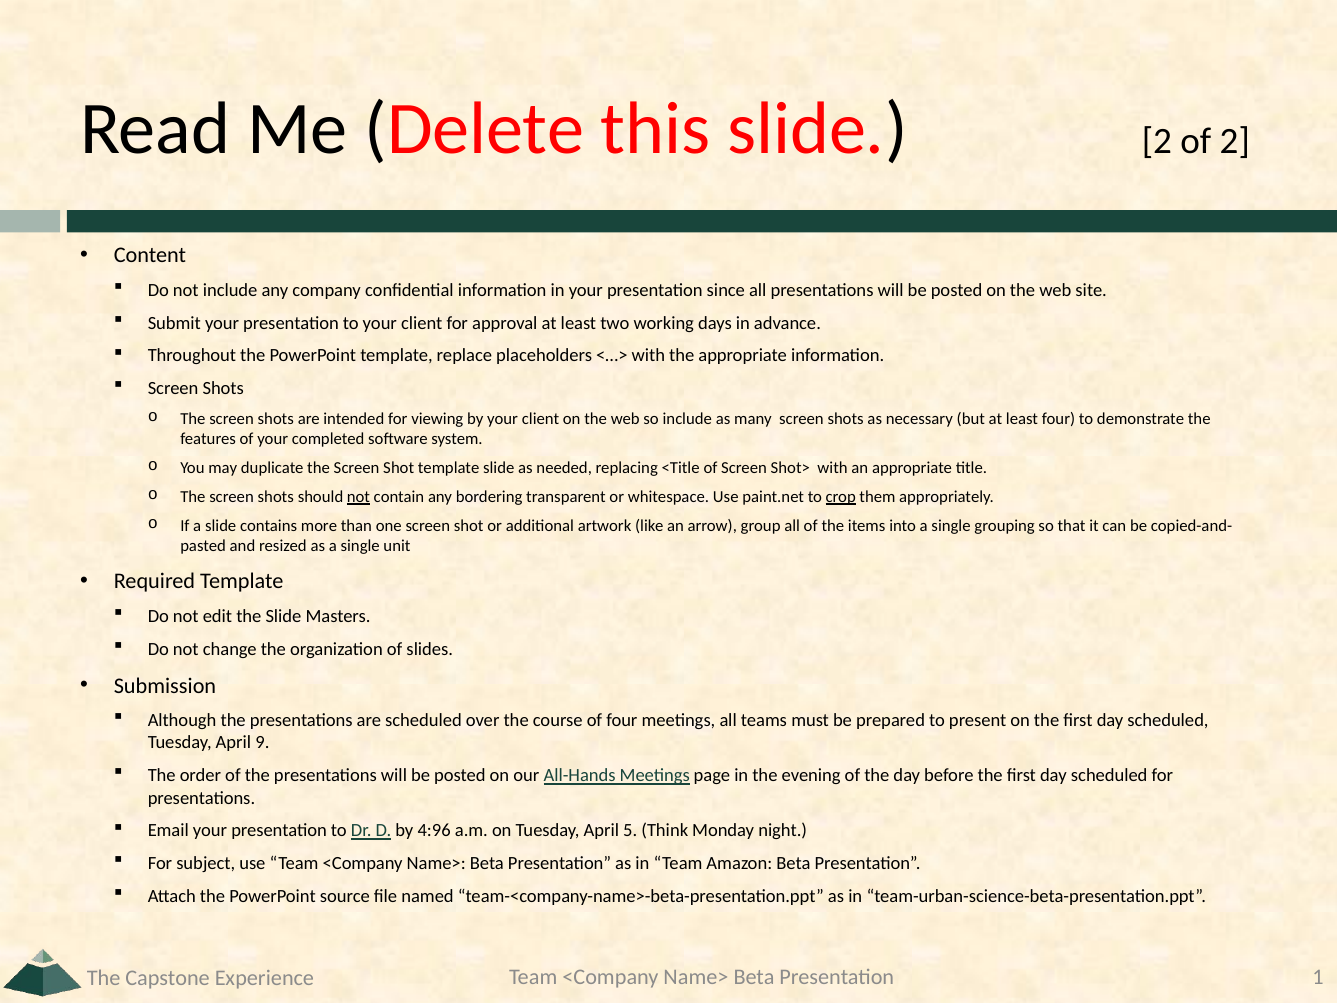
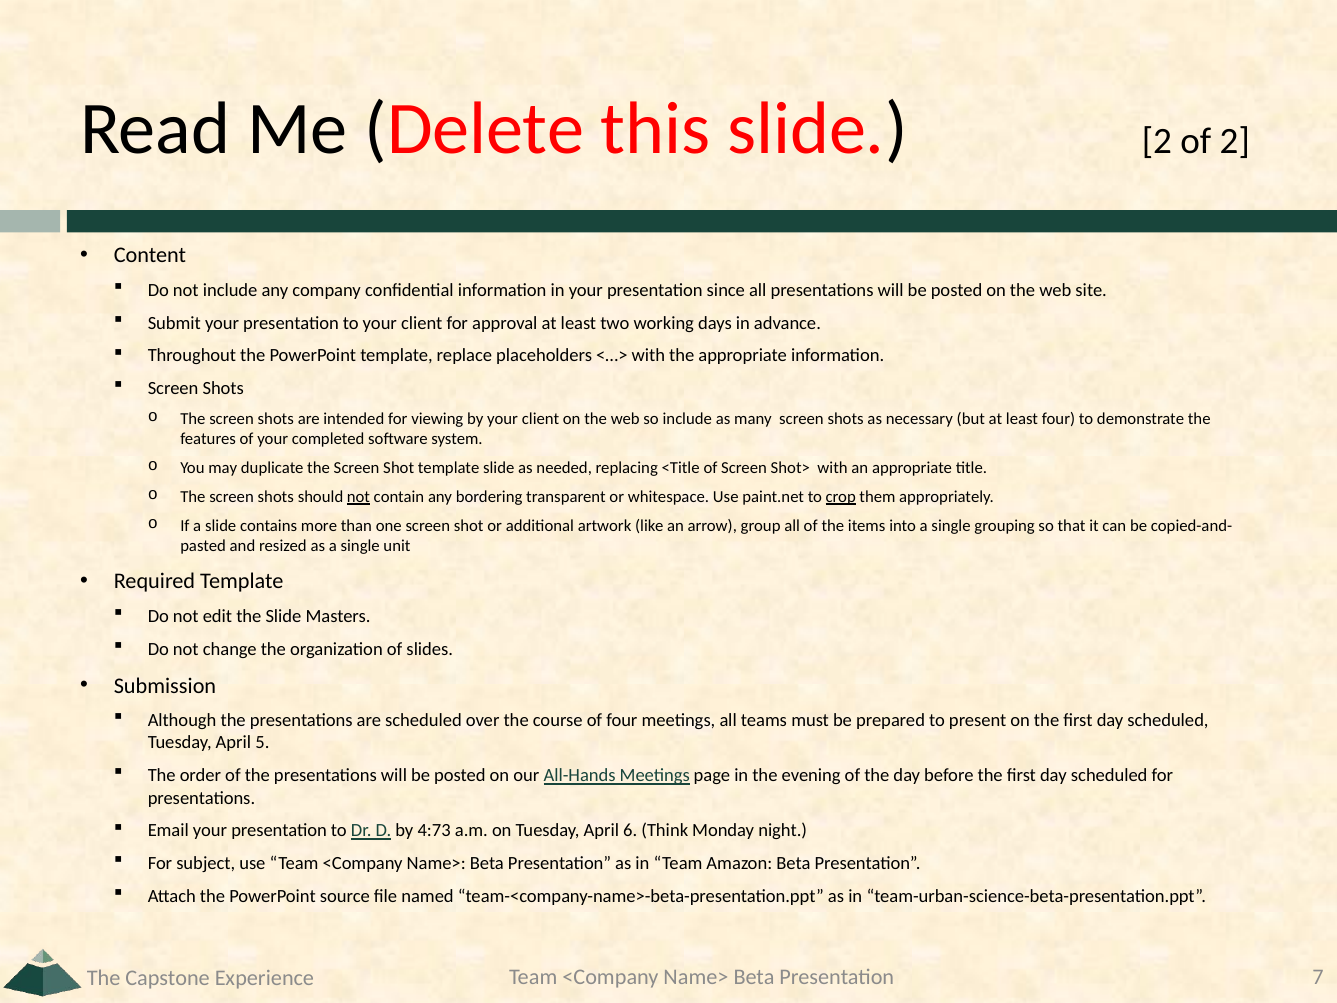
9: 9 -> 5 (262, 743)
4:96: 4:96 -> 4:73 (434, 831)
5: 5 -> 6 (630, 831)
1: 1 -> 7 (1318, 977)
